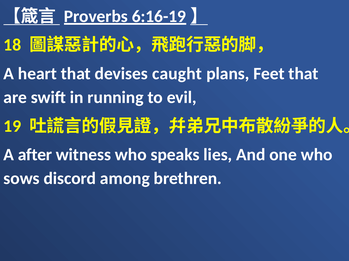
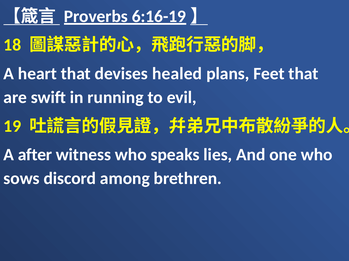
caught: caught -> healed (177, 74)
